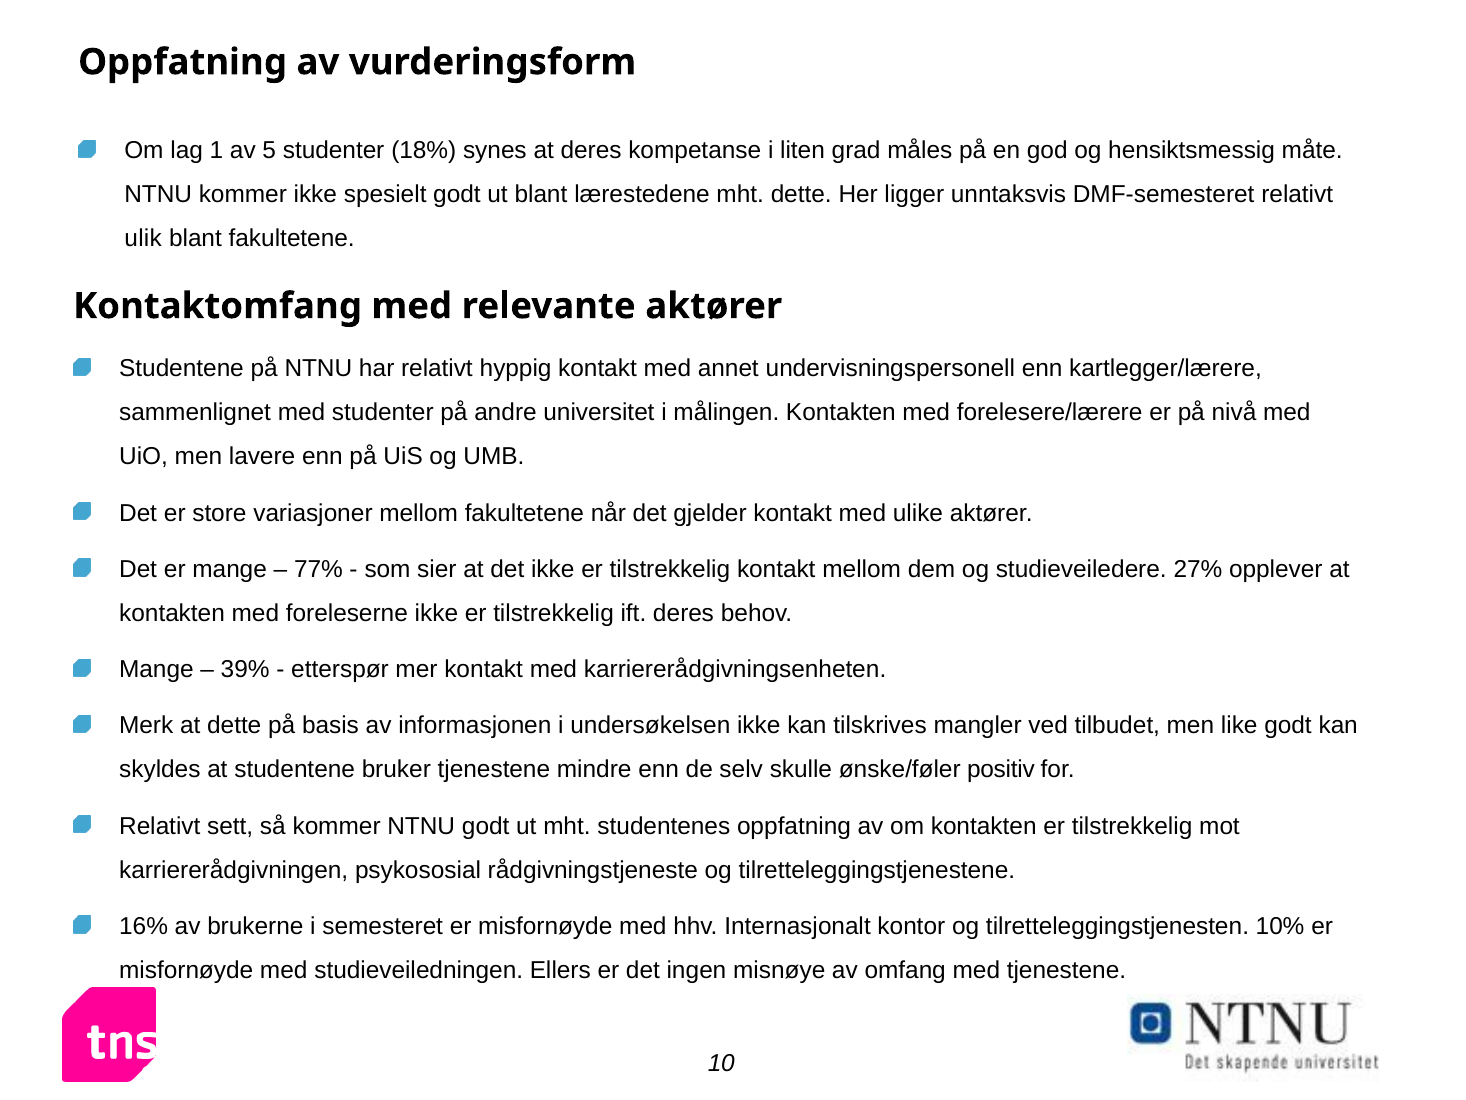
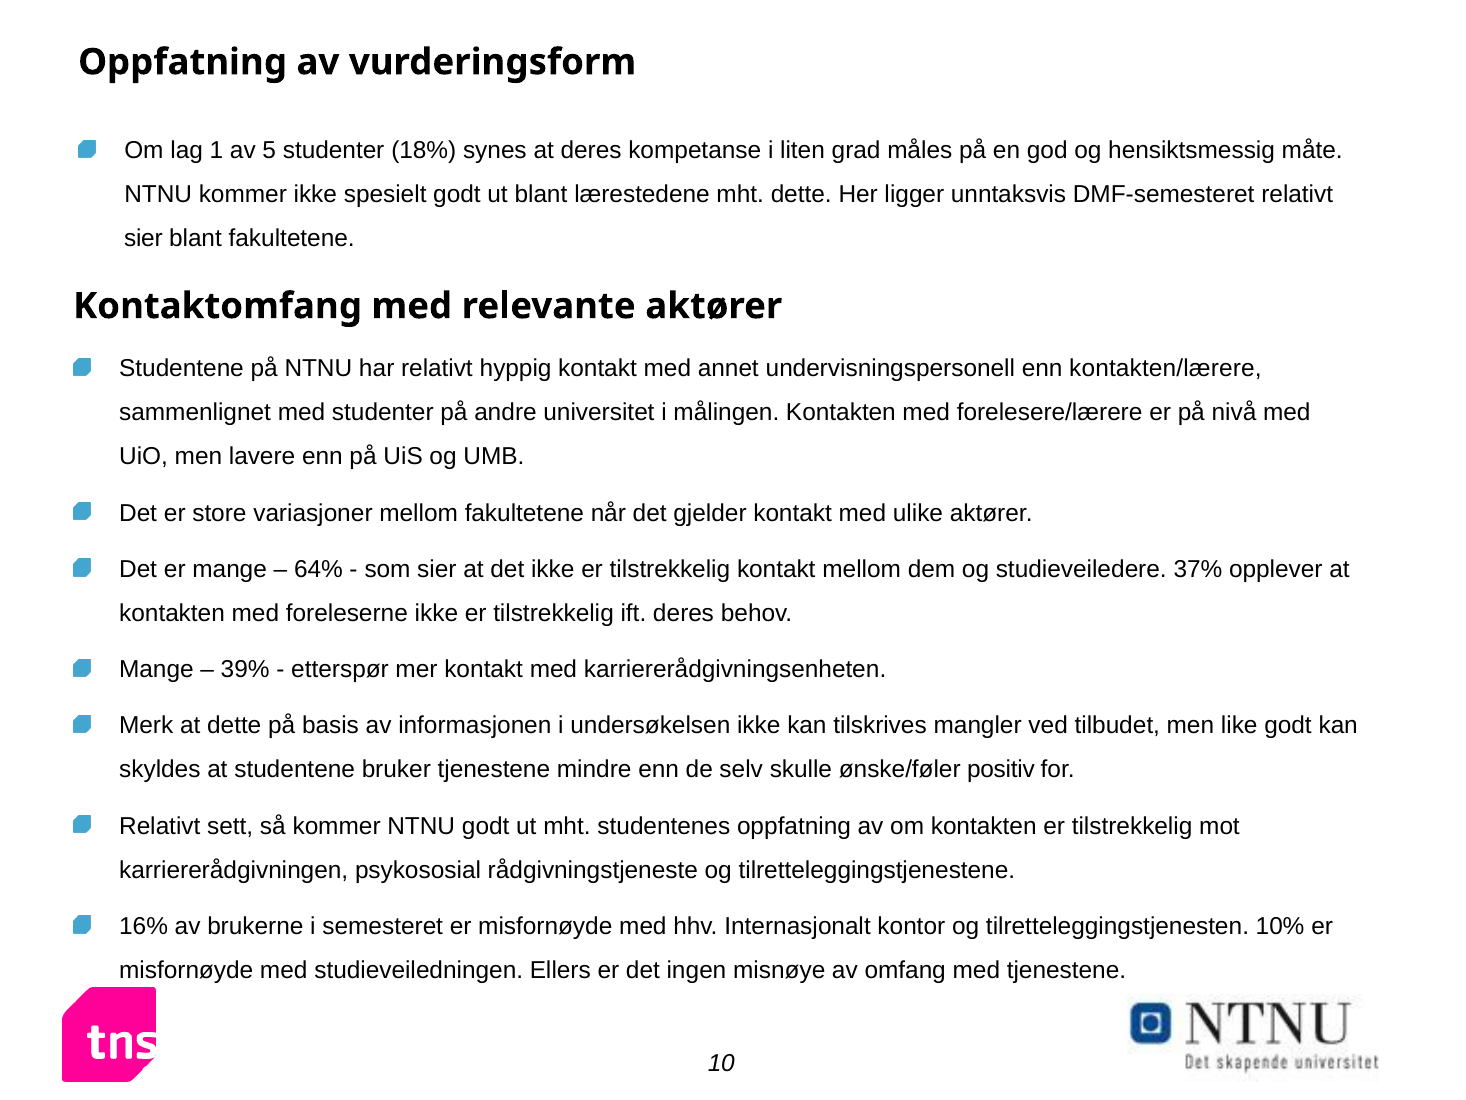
ulik: ulik -> sier (143, 239)
kartlegger/lærere: kartlegger/lærere -> kontakten/lærere (1165, 369)
77%: 77% -> 64% (318, 569)
27%: 27% -> 37% (1198, 569)
